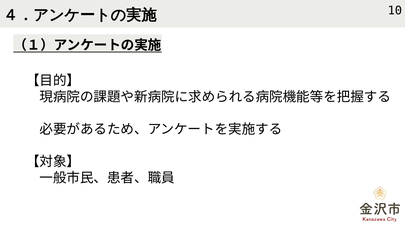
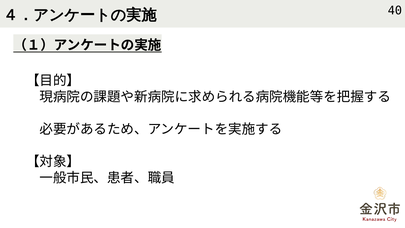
10: 10 -> 40 (395, 11)
